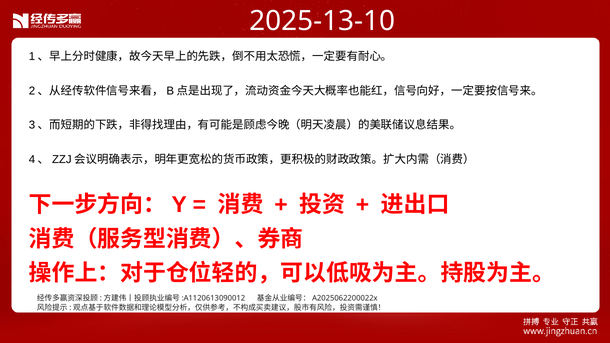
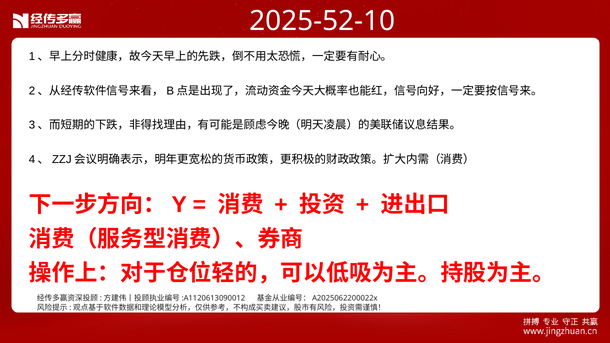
2025-13-10: 2025-13-10 -> 2025-52-10 (322, 21)
